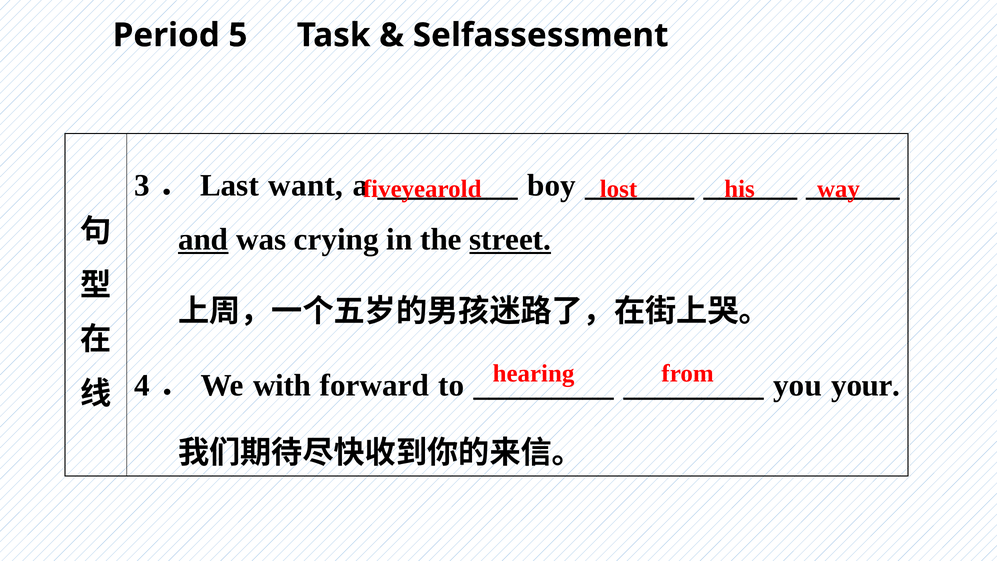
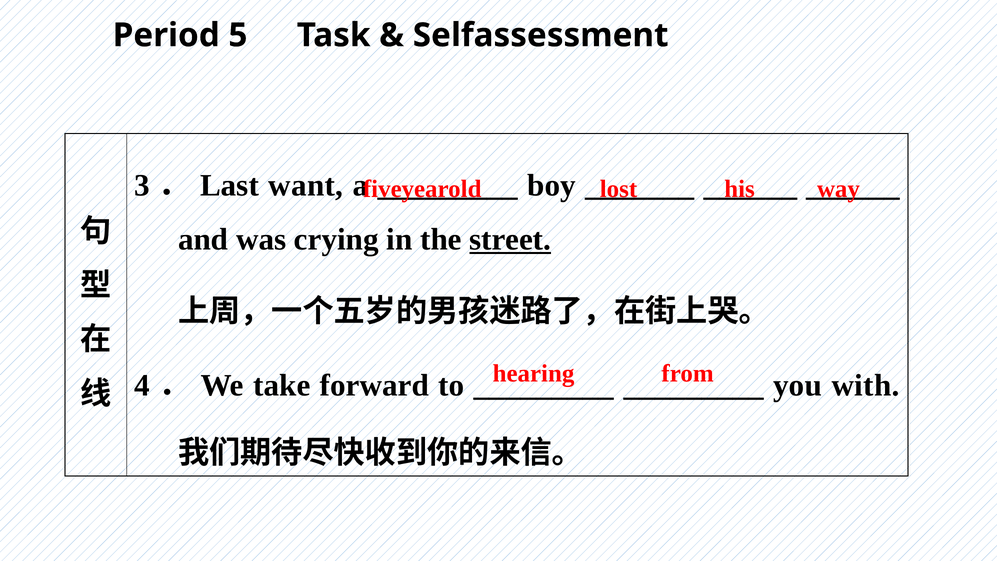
and underline: present -> none (203, 240)
with: with -> take (282, 385)
your: your -> with (866, 385)
